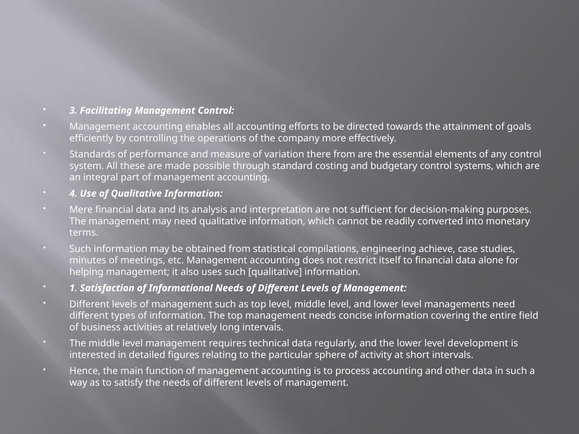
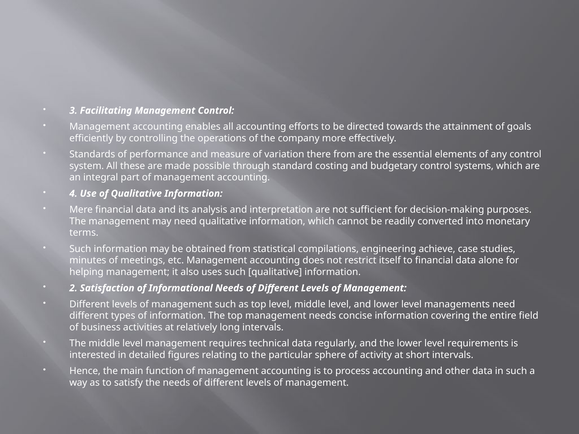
1: 1 -> 2 (73, 288)
development: development -> requirements (478, 344)
